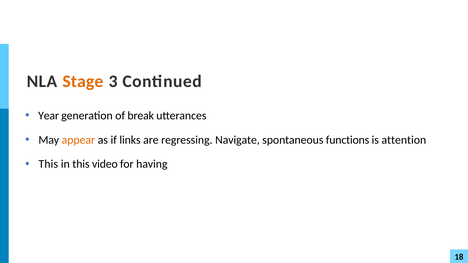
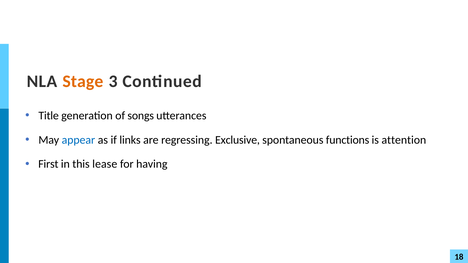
Year: Year -> Title (49, 116)
break: break -> songs (141, 116)
appear colour: orange -> blue (78, 140)
Navigate: Navigate -> Exclusive (238, 140)
This: This -> First (48, 164)
video: video -> lease (105, 164)
